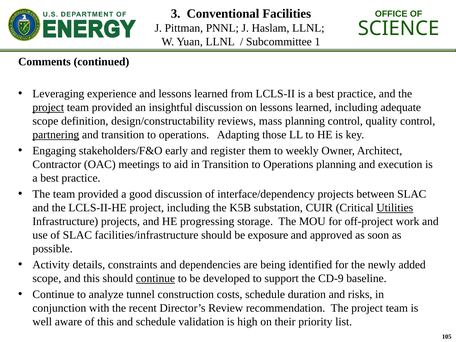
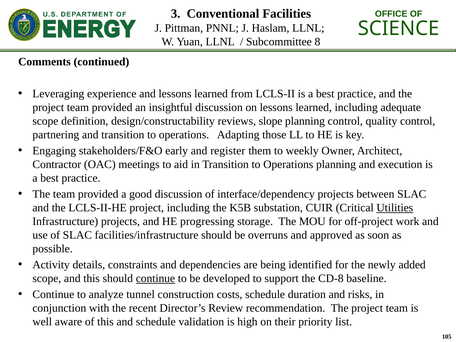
1: 1 -> 8 (317, 42)
project underline: present -> none (48, 107)
mass: mass -> slope (271, 121)
partnering underline: present -> none (56, 135)
exposure: exposure -> overruns (268, 235)
CD-9: CD-9 -> CD-8 (331, 278)
